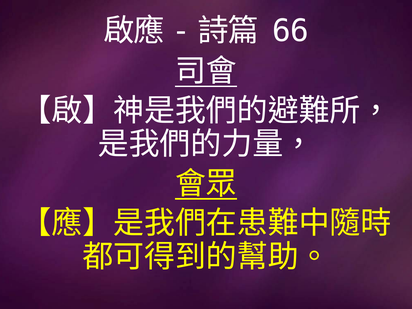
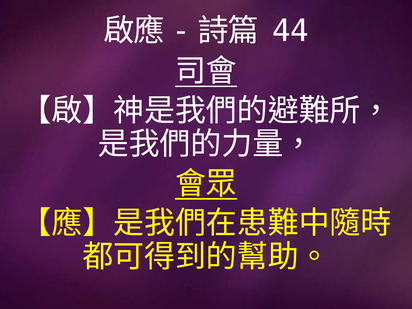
66: 66 -> 44 (290, 31)
